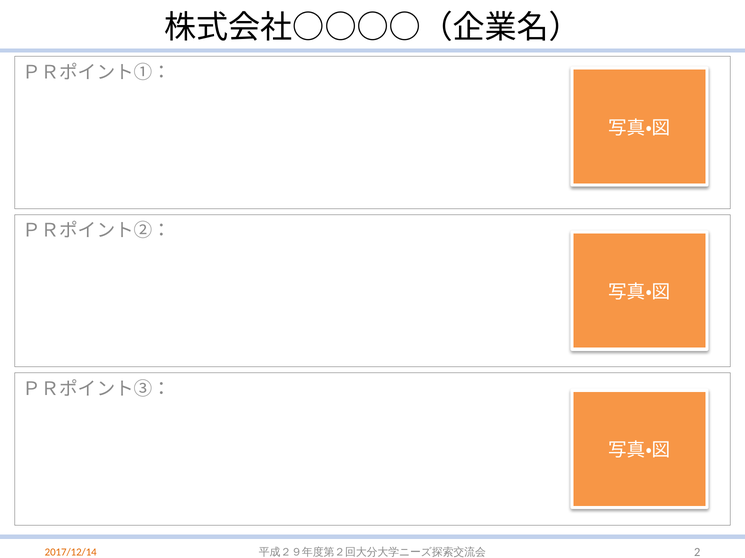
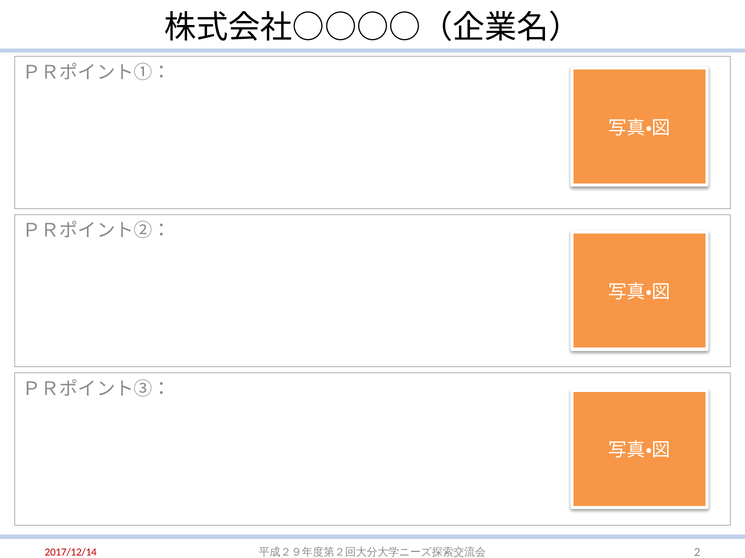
2017/12/14 colour: orange -> red (71, 553)
